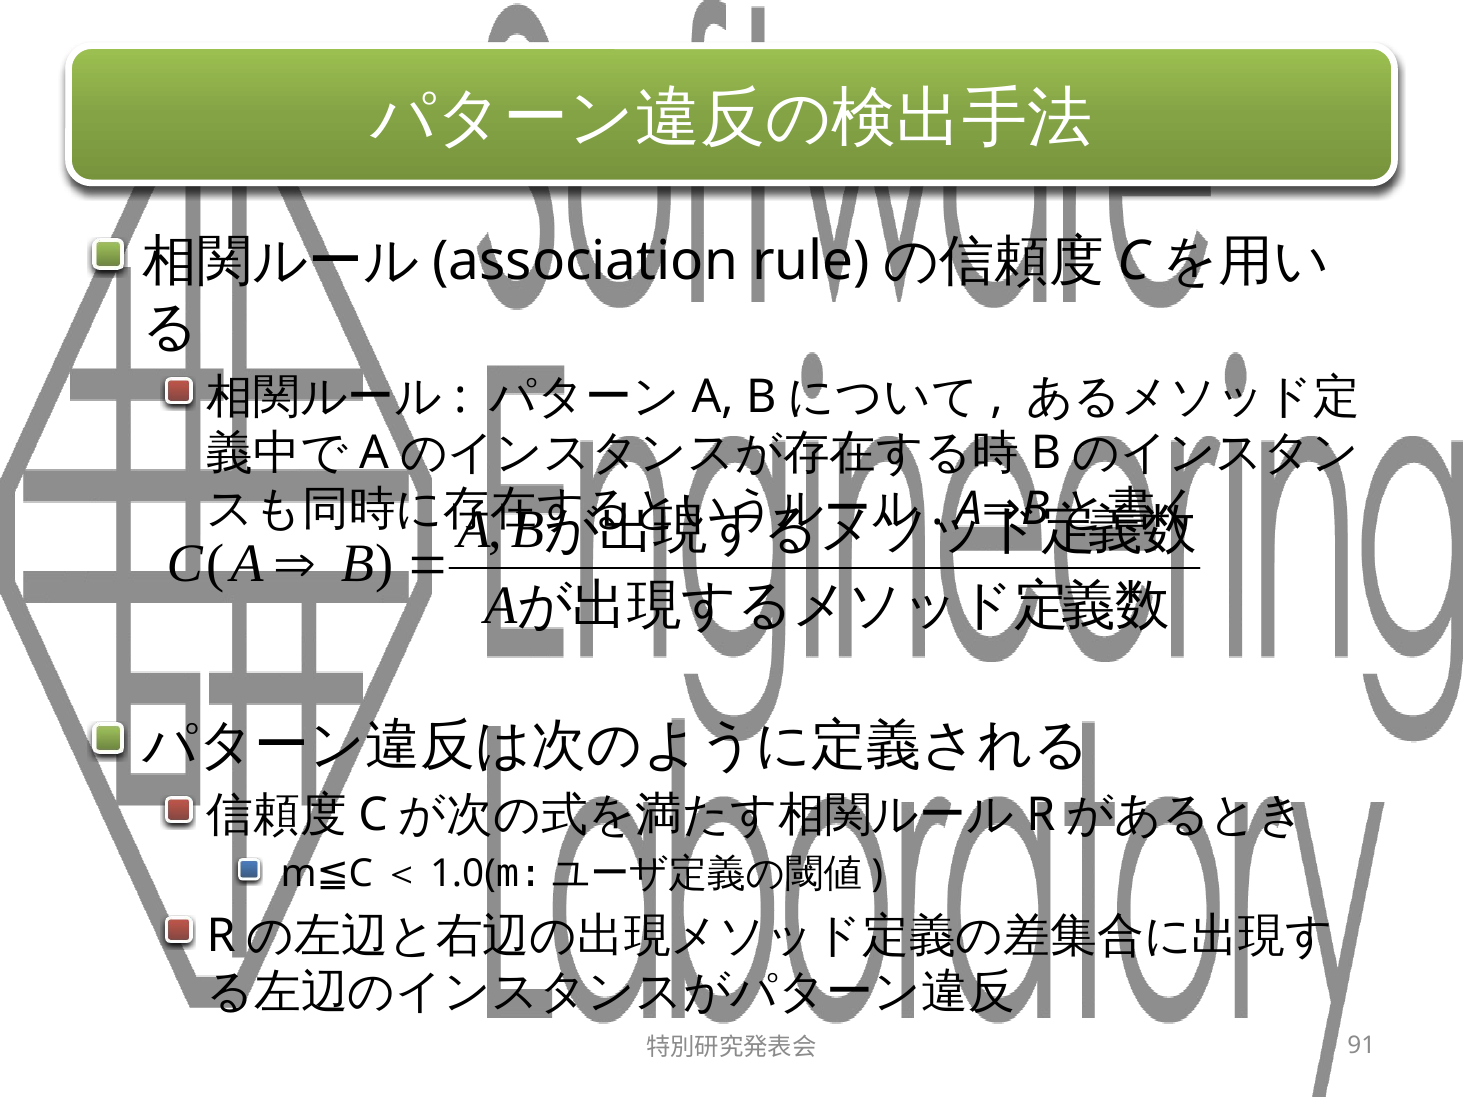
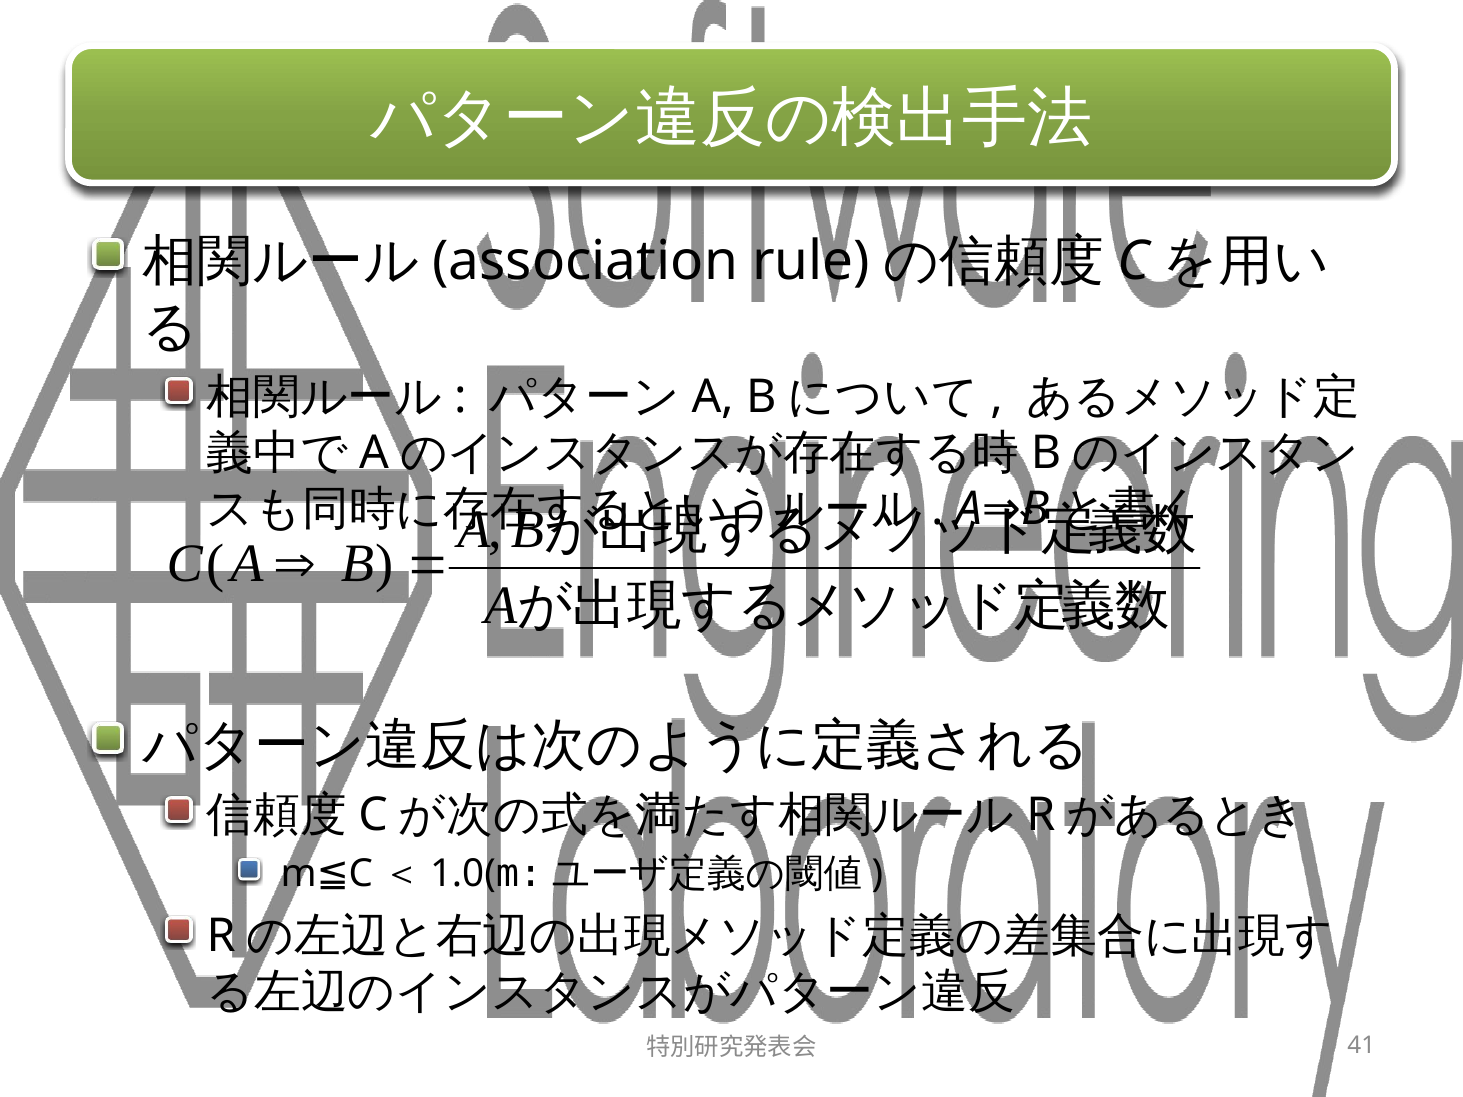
91: 91 -> 41 (1361, 1046)
